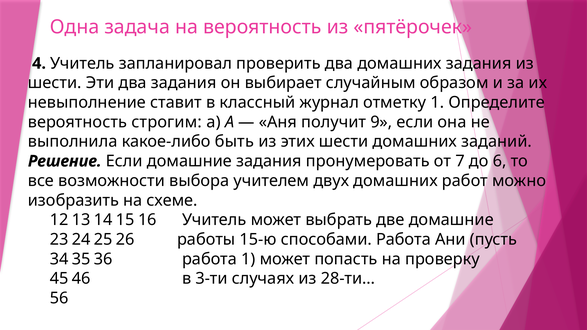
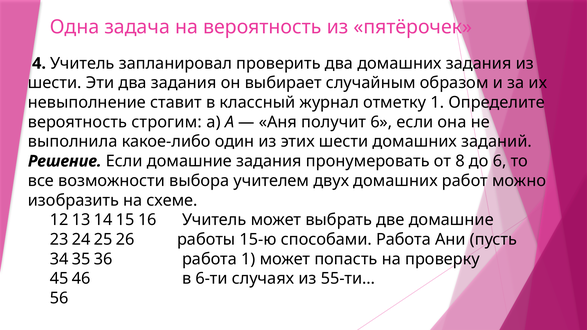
получит 9: 9 -> 6 (381, 122)
быть: быть -> один (235, 142)
7: 7 -> 8 (460, 161)
3-ти: 3-ти -> 6-ти (212, 279)
28-ти…: 28-ти… -> 55-ти… (348, 279)
